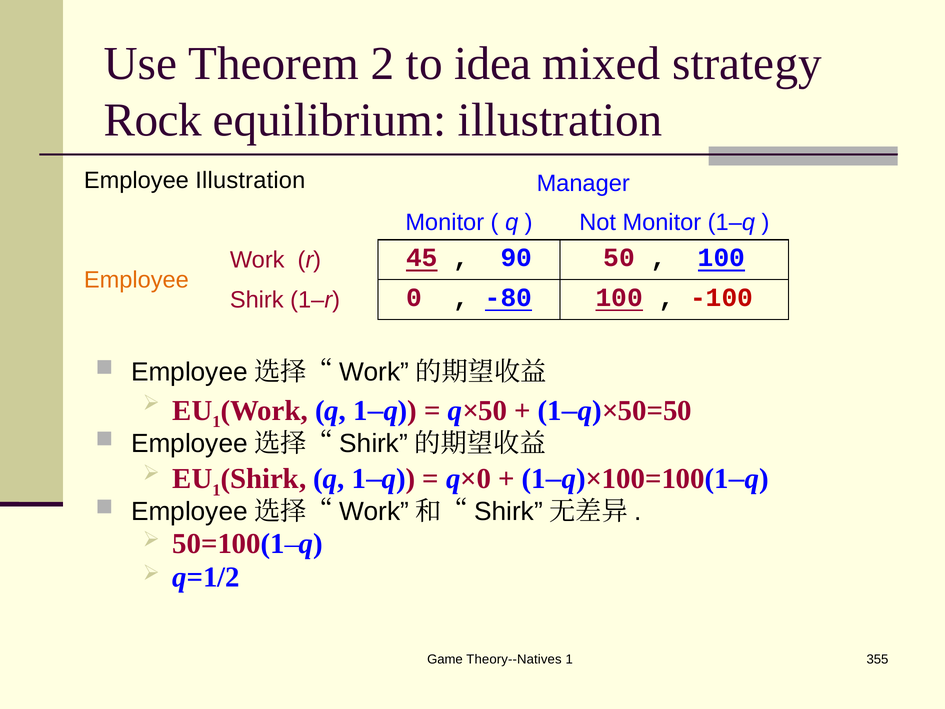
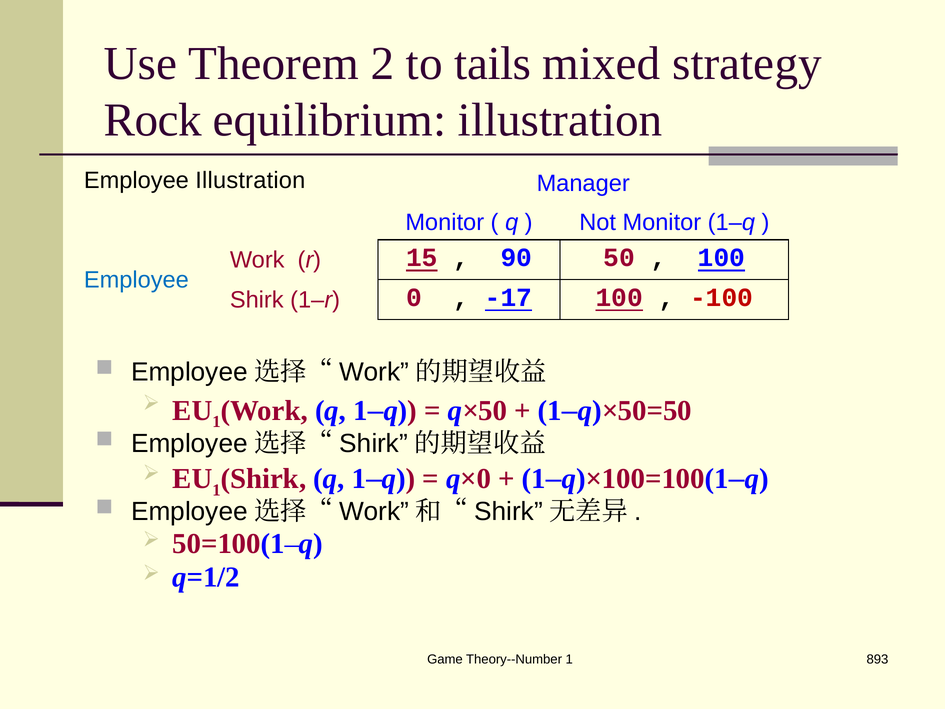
idea: idea -> tails (493, 63)
45: 45 -> 15 (422, 258)
Employee colour: orange -> blue (136, 280)
-80: -80 -> -17 (508, 297)
Theory--Natives: Theory--Natives -> Theory--Number (514, 659)
355: 355 -> 893 (877, 659)
